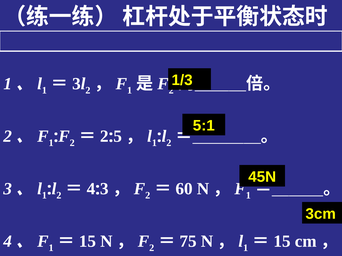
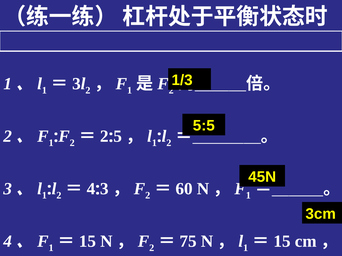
5:1: 5:1 -> 5:5 (204, 126)
